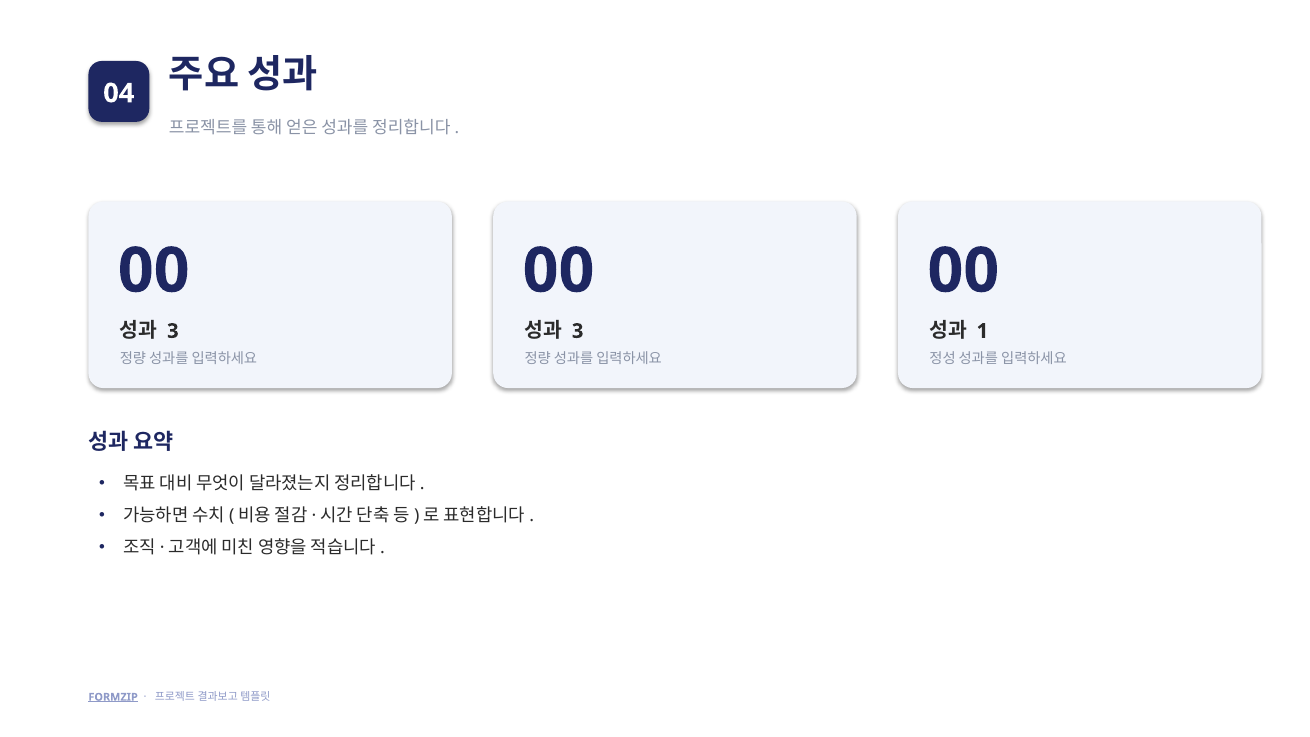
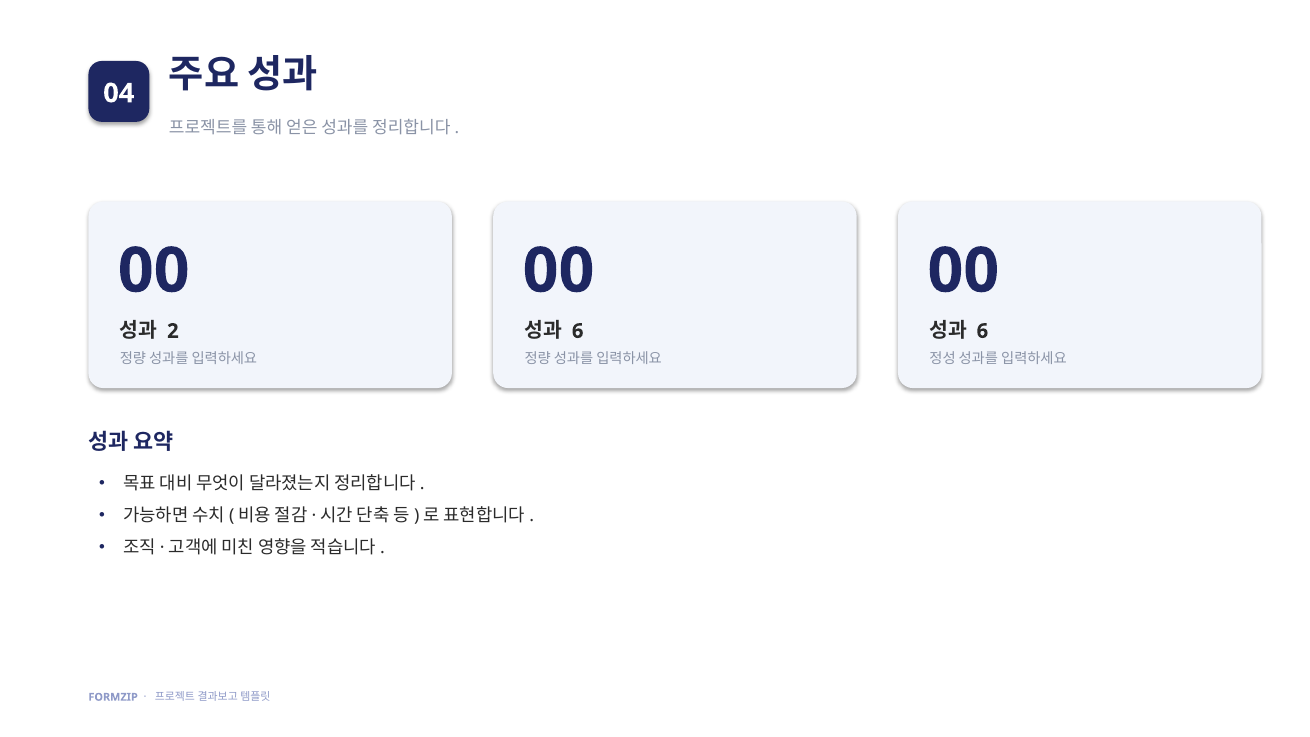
3: 3 -> 2 (173, 331)
3: 3 -> 6 (578, 331)
1: 1 -> 6 (982, 331)
FORMZIP underline: present -> none (113, 697)
